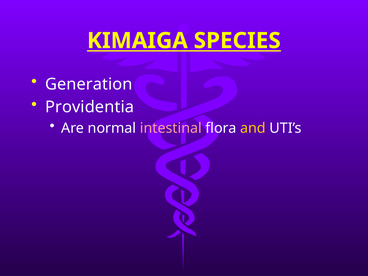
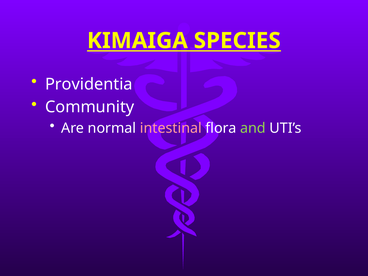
Generation: Generation -> Providentia (89, 84)
Providentia: Providentia -> Community (90, 107)
and colour: yellow -> light green (253, 128)
